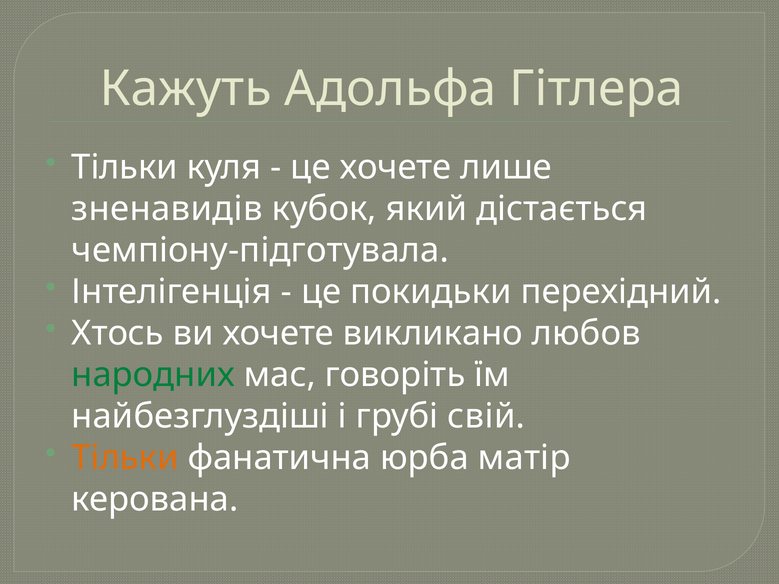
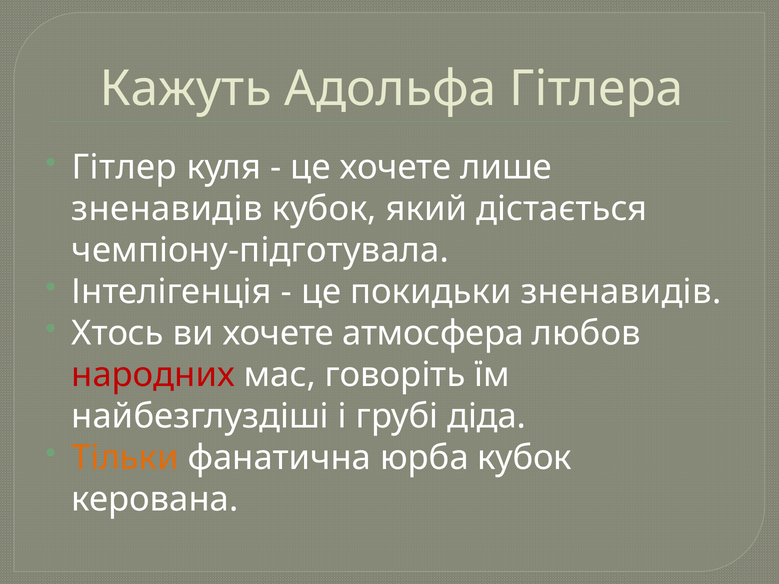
Тільки: Тільки -> Гітлер (124, 167)
покидьки перехідний: перехідний -> зненавидів (621, 292)
викликано: викликано -> атмосфера (433, 334)
народних colour: green -> red (153, 375)
свій: свій -> діда (487, 417)
юрба матір: матір -> кубок (525, 458)
